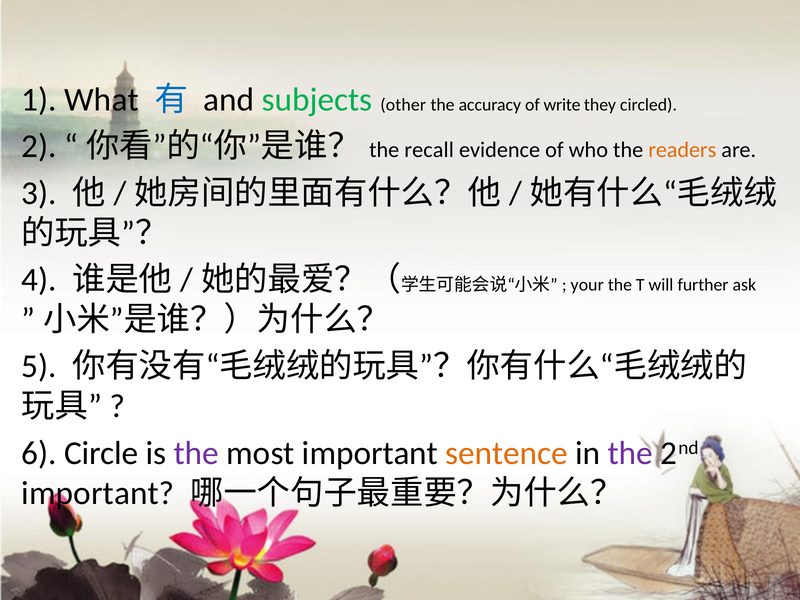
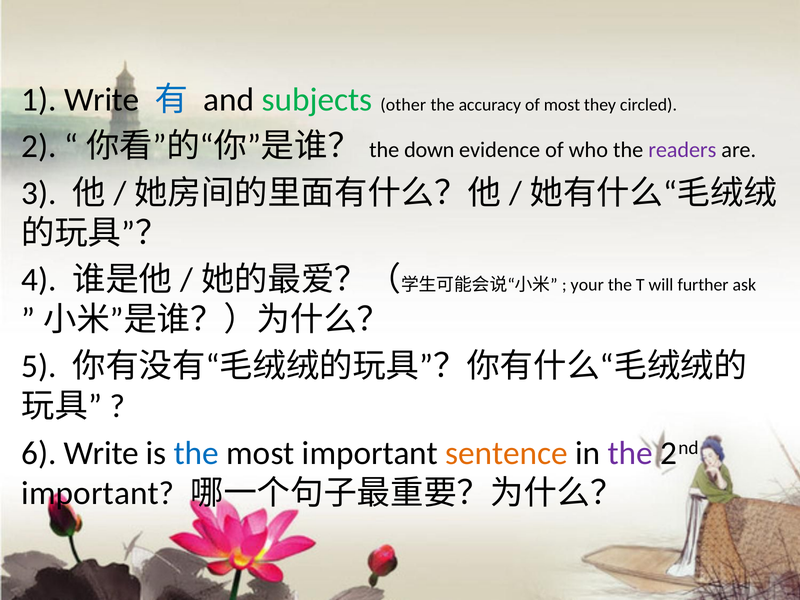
1 What: What -> Write (102, 100)
of write: write -> most (562, 105)
recall: recall -> down (429, 150)
readers colour: orange -> purple (682, 150)
6 Circle: Circle -> Write (101, 453)
the colour: purple -> blue (196, 453)
